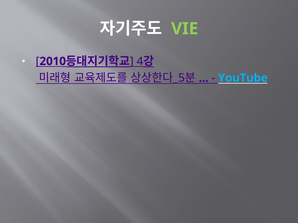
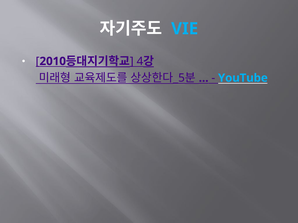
VIE colour: light green -> light blue (185, 29)
